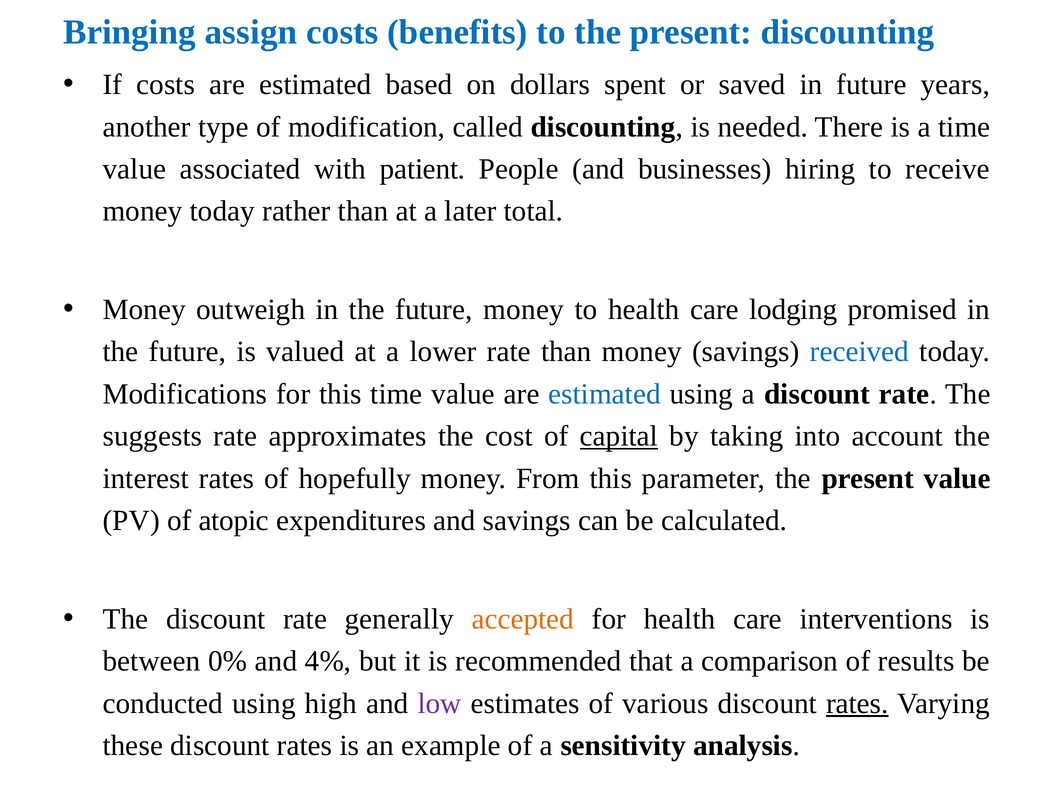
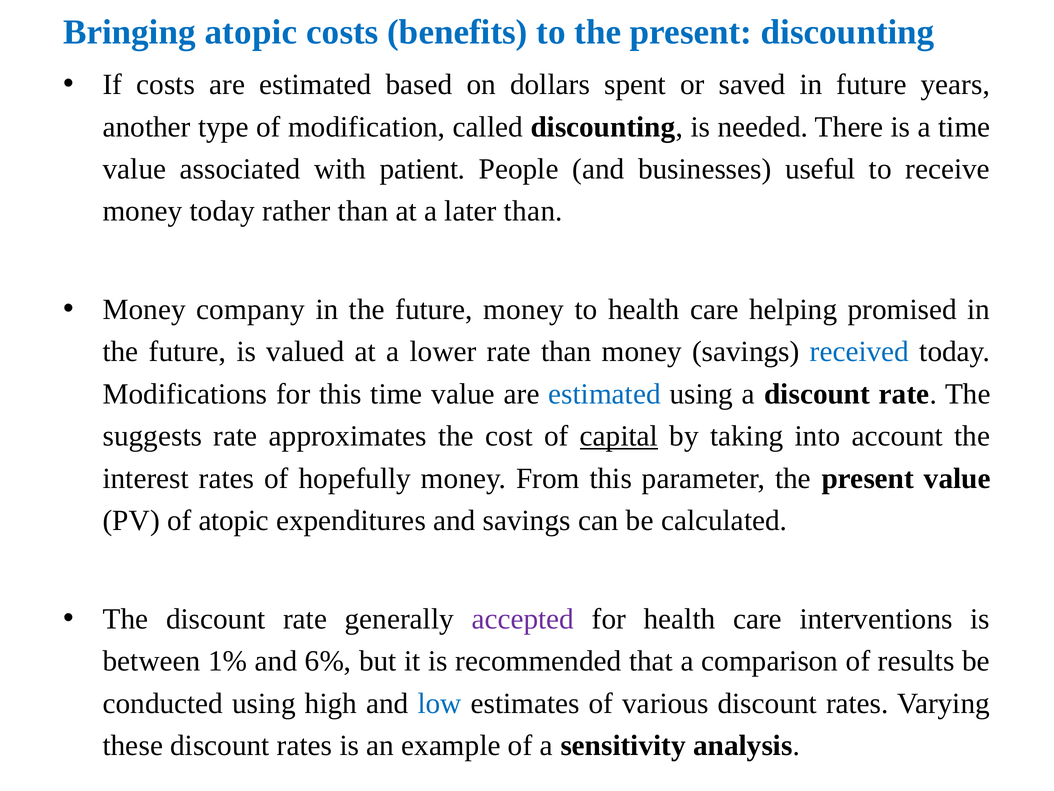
Bringing assign: assign -> atopic (251, 32)
hiring: hiring -> useful (820, 169)
later total: total -> than (533, 211)
outweigh: outweigh -> company (251, 309)
lodging: lodging -> helping (793, 309)
accepted colour: orange -> purple (523, 619)
0%: 0% -> 1% (228, 661)
4%: 4% -> 6% (328, 661)
low colour: purple -> blue (440, 703)
rates underline: present -> none (857, 703)
